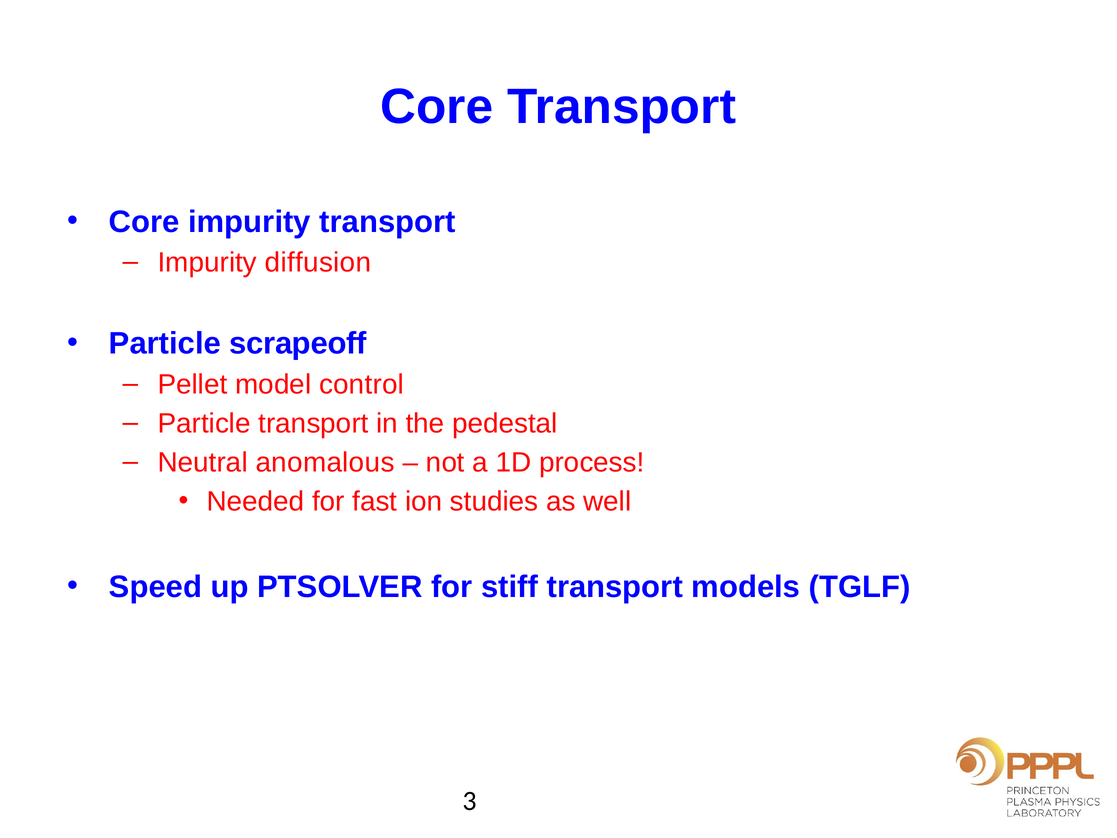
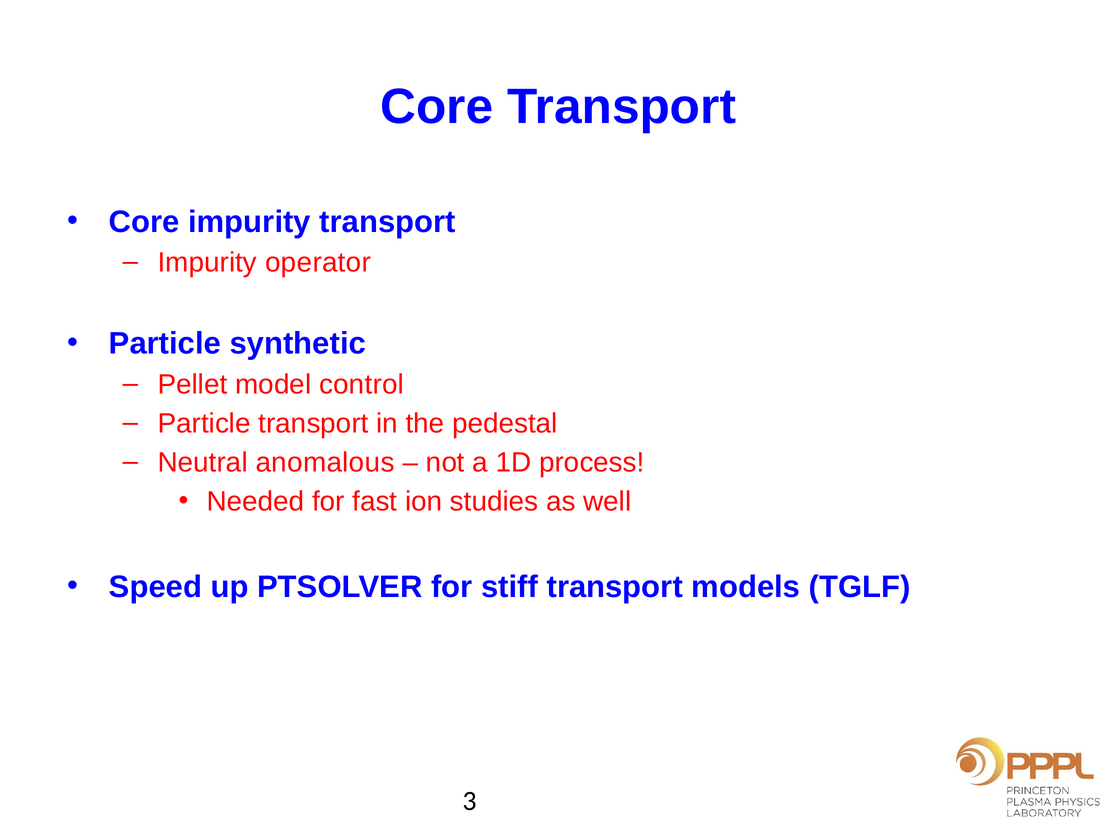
diffusion: diffusion -> operator (318, 263)
scrapeoff: scrapeoff -> synthetic (298, 344)
